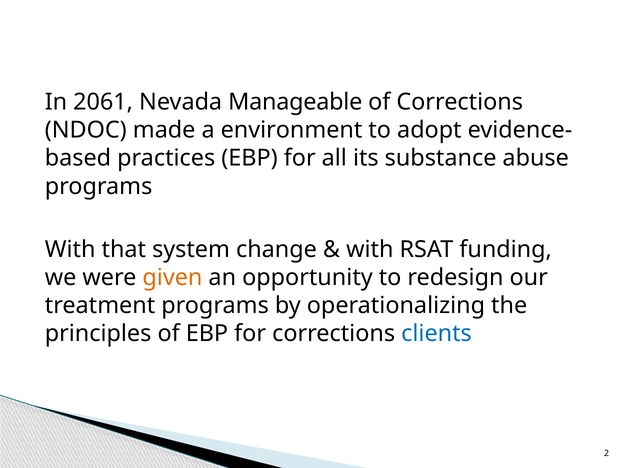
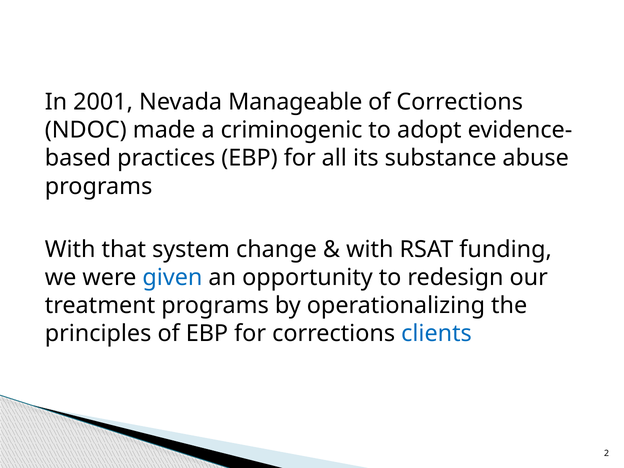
2061: 2061 -> 2001 (103, 102)
environment: environment -> criminogenic (292, 130)
given colour: orange -> blue (172, 278)
